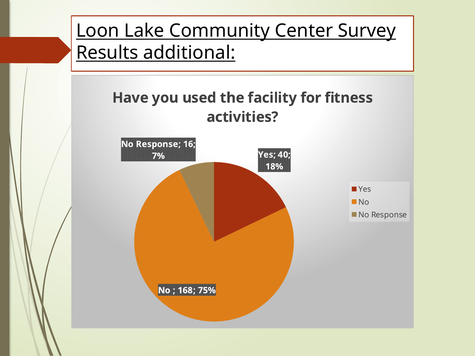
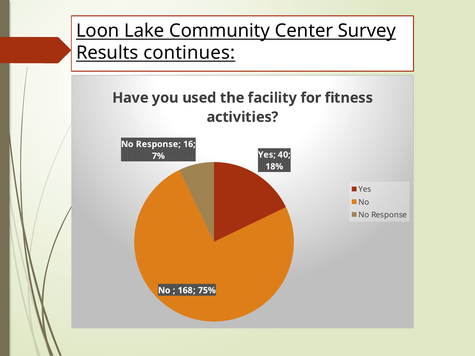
additional: additional -> continues (189, 53)
